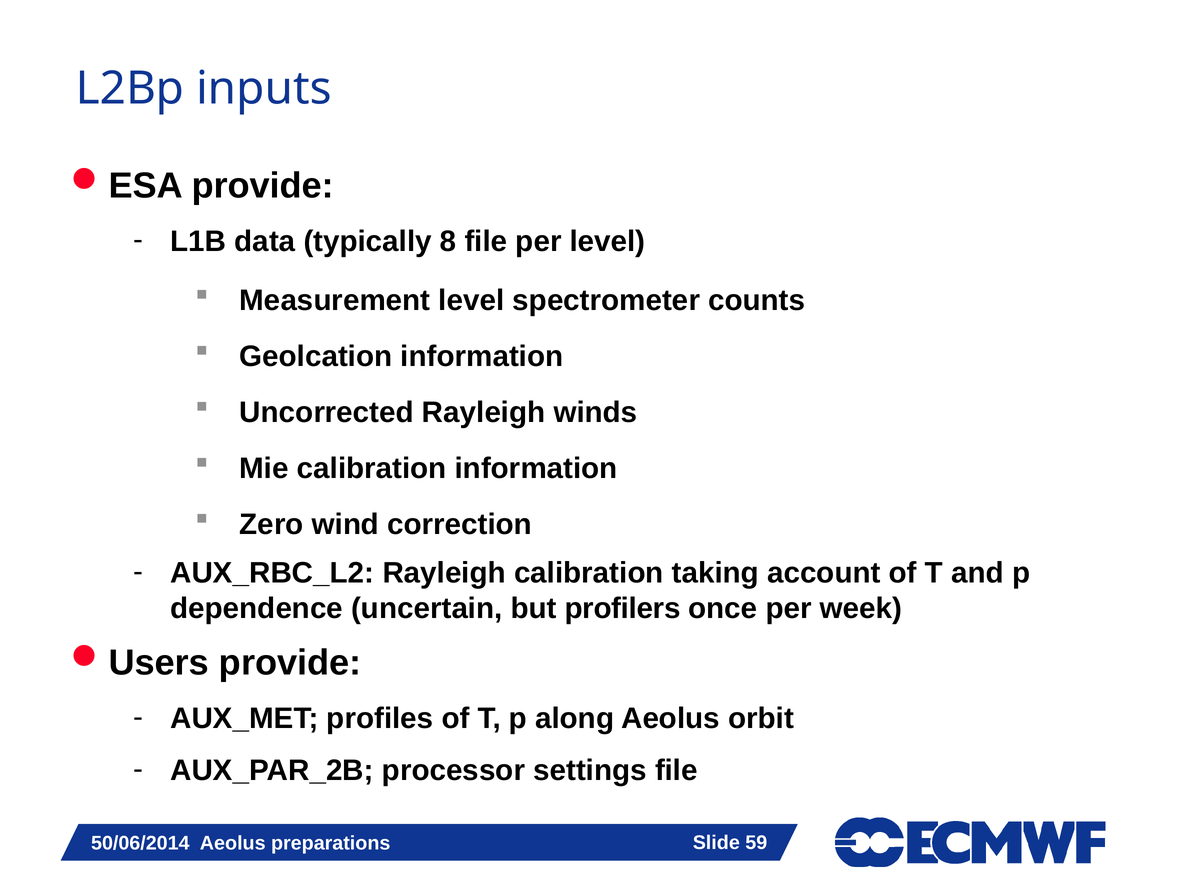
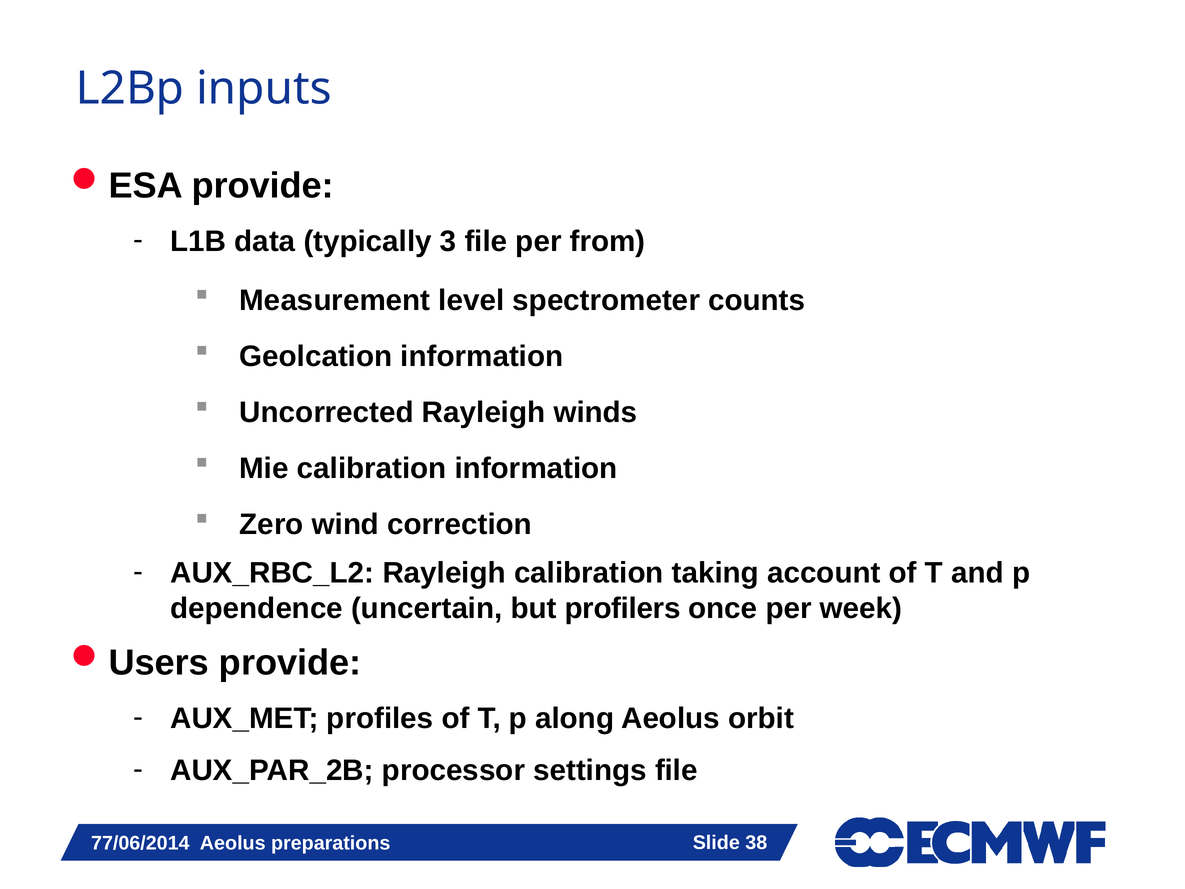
8: 8 -> 3 (448, 241)
per level: level -> from (608, 241)
50/06/2014: 50/06/2014 -> 77/06/2014 (140, 843)
59: 59 -> 38 (756, 842)
